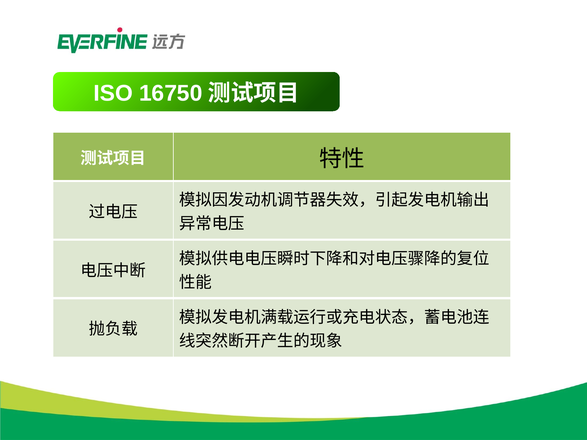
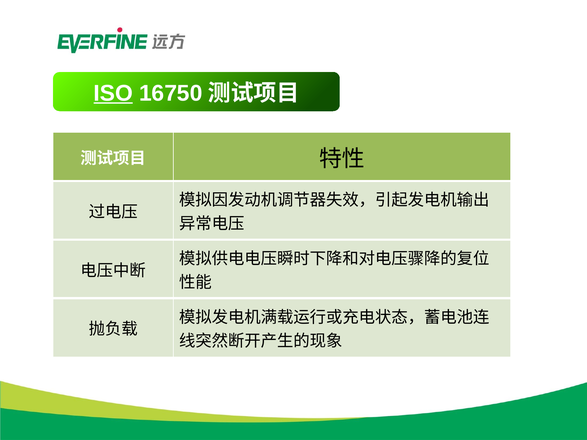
ISO underline: none -> present (113, 93)
